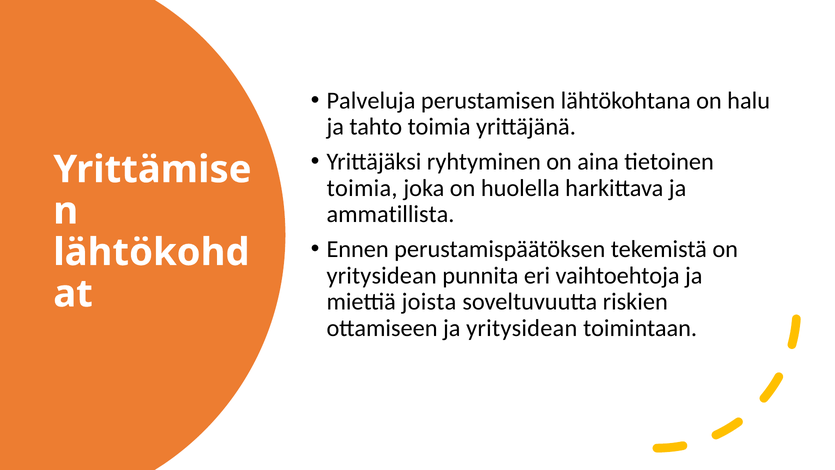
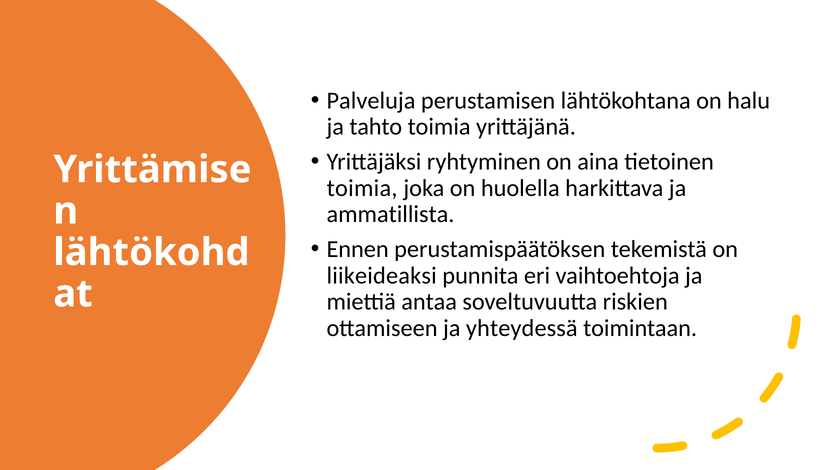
yritysidean: yritysidean -> liikeideaksi (382, 275)
joista: joista -> antaa (429, 302)
ja yritysidean: yritysidean -> yhteydessä (522, 328)
